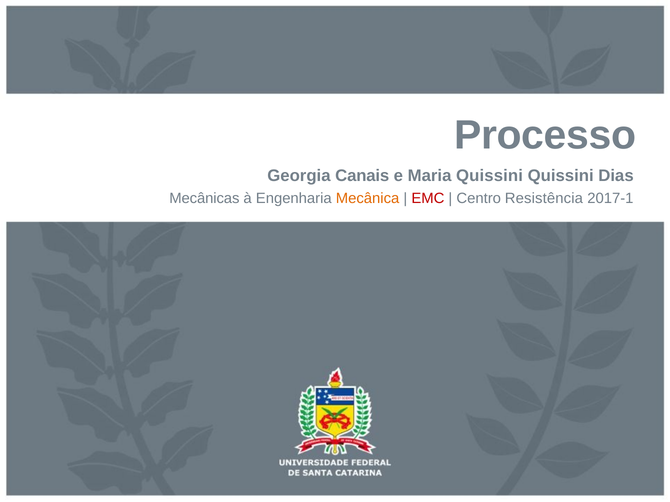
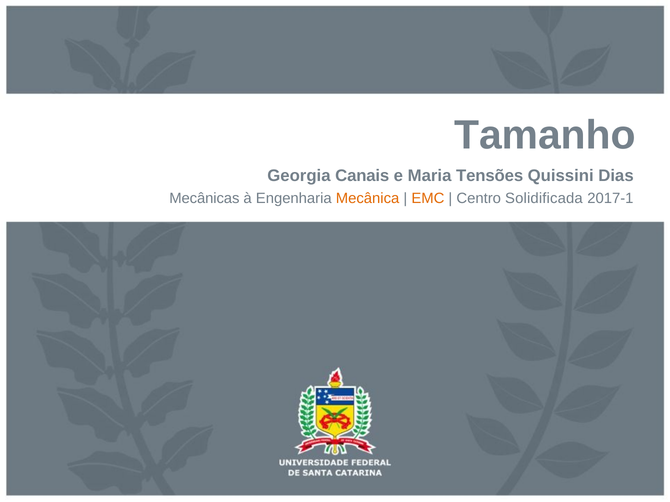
Processo: Processo -> Tamanho (545, 136)
Maria Quissini: Quissini -> Tensões (490, 176)
EMC colour: red -> orange (428, 199)
Resistência: Resistência -> Solidificada (544, 199)
